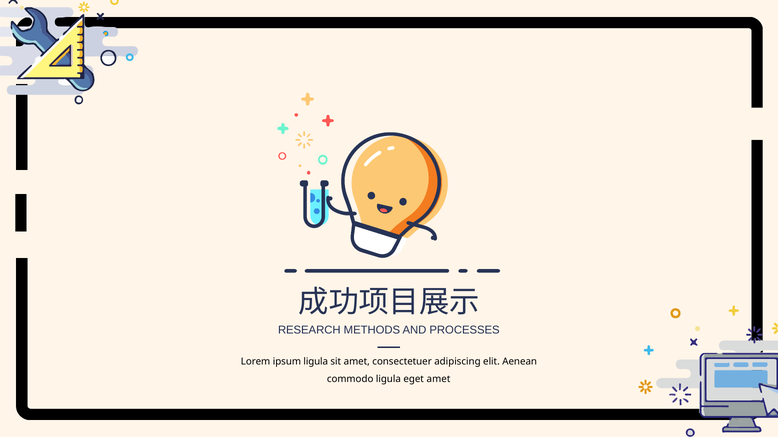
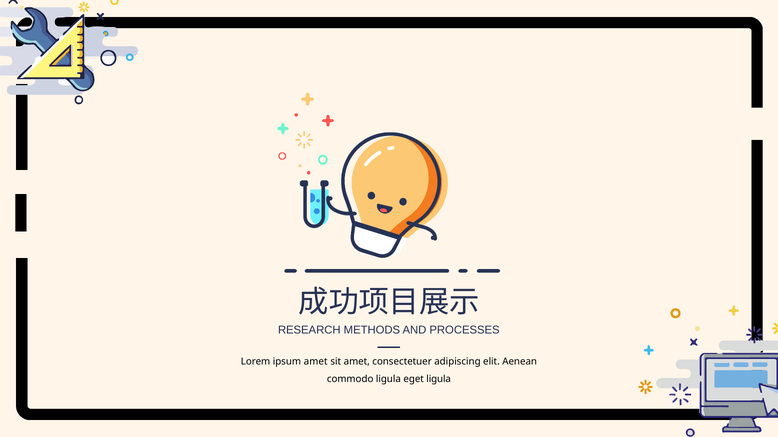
ipsum ligula: ligula -> amet (316, 362)
eget amet: amet -> ligula (439, 380)
